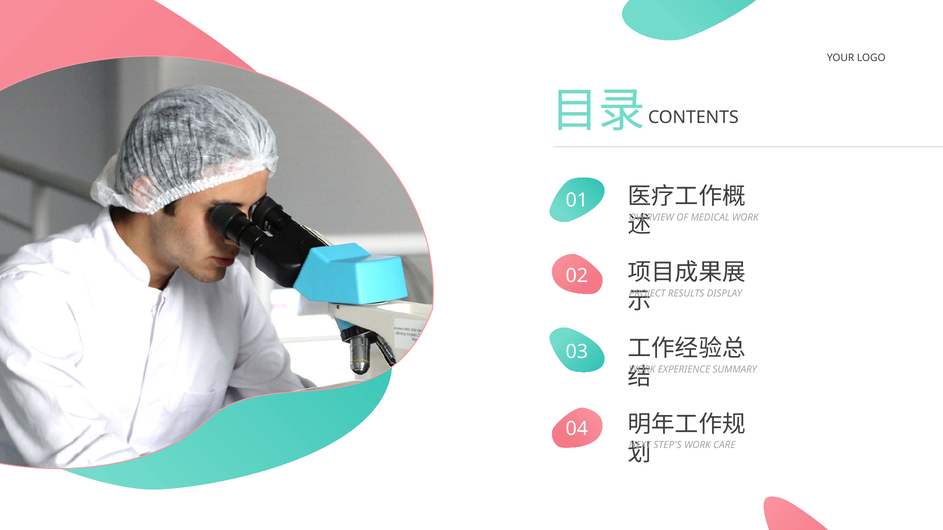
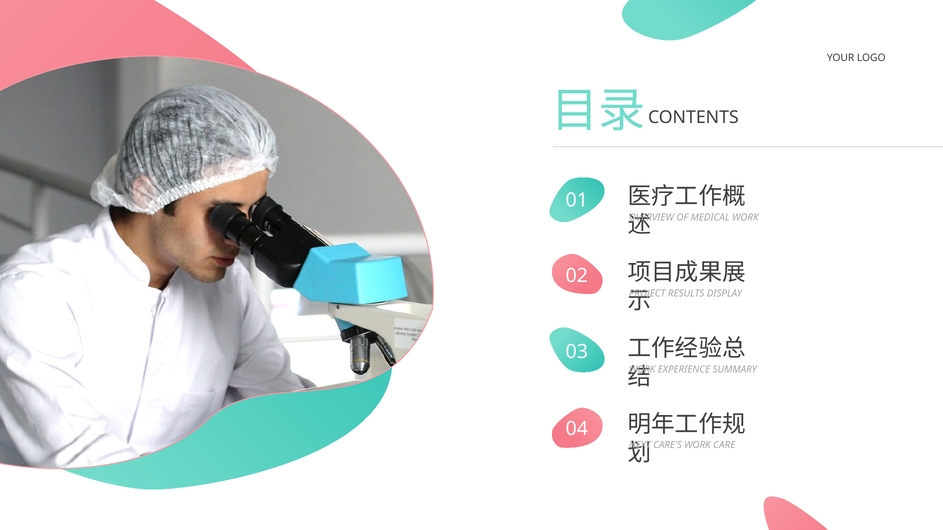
STEP'S: STEP'S -> CARE'S (668, 446)
